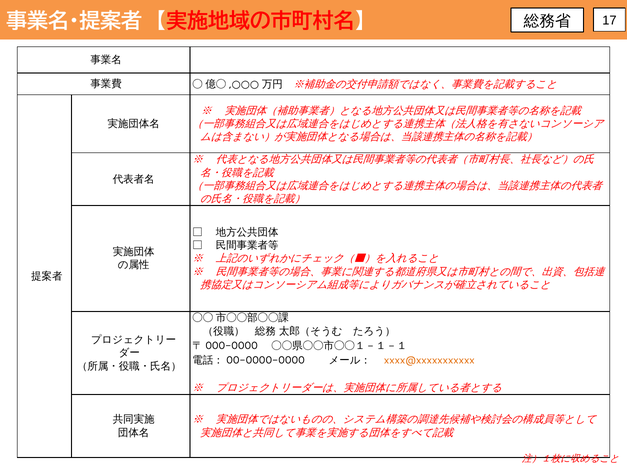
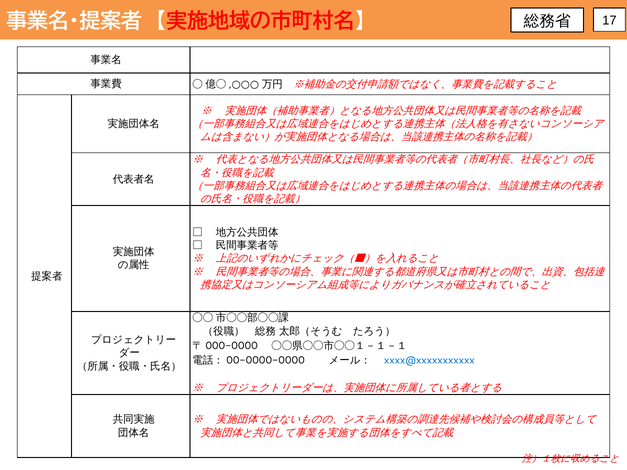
xxxx@xxxxxxxxxxx colour: orange -> blue (429, 361)
